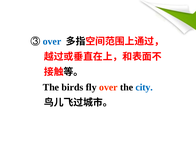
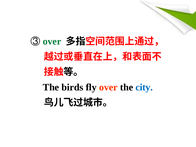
over colour: blue -> green (52, 41)
